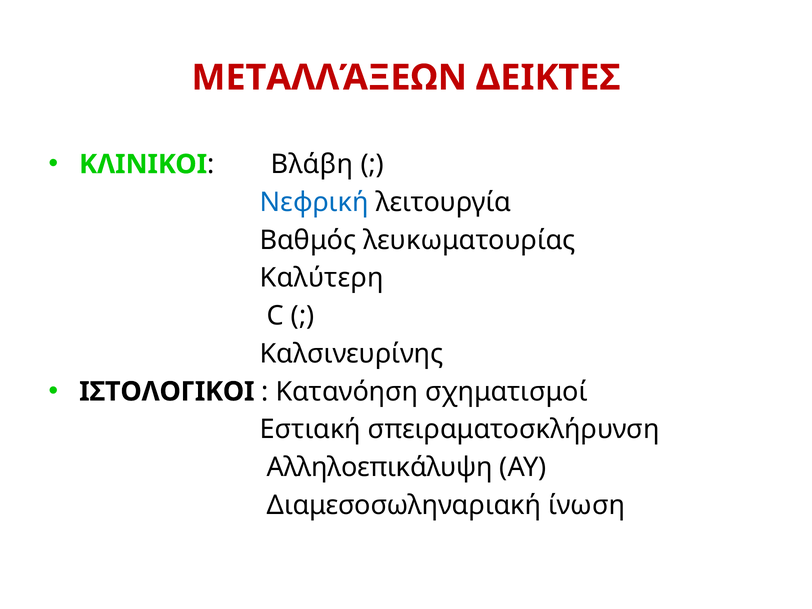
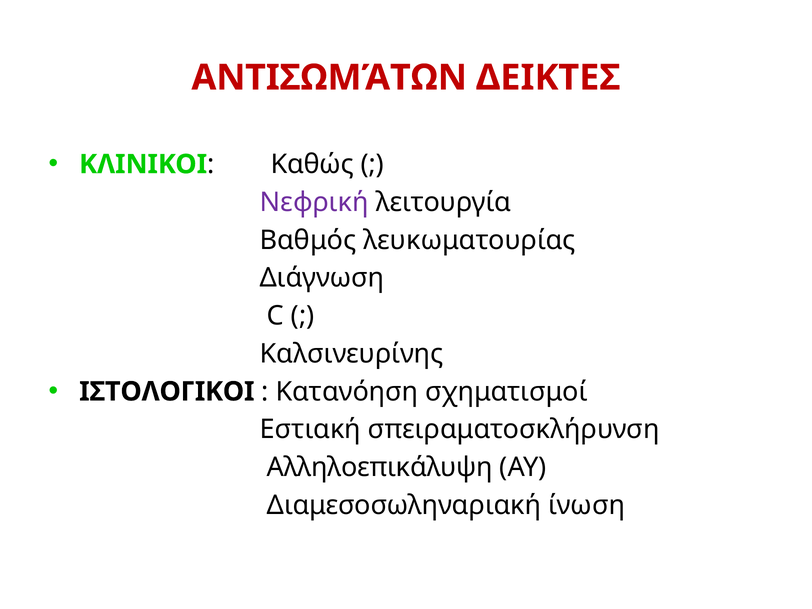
ΜΕΤΑΛΛΆΞΕΩΝ: ΜΕΤΑΛΛΆΞΕΩΝ -> ΑΝΤΙΣΩΜΆΤΩΝ (329, 78)
Βλάβη: Βλάβη -> Καθώς (312, 164)
Νεφρική colour: blue -> purple (314, 202)
Καλύτερη: Καλύτερη -> Διάγνωση (322, 278)
